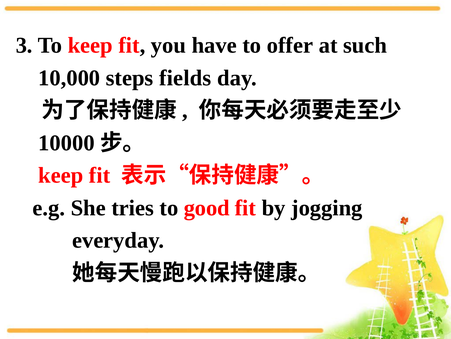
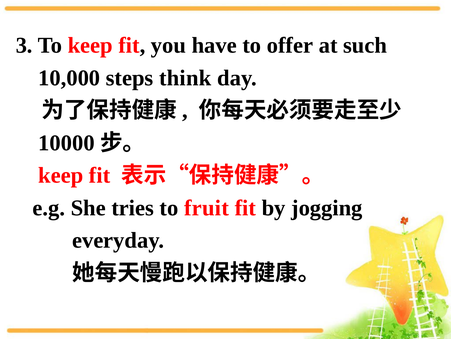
fields: fields -> think (185, 78)
good: good -> fruit (207, 208)
